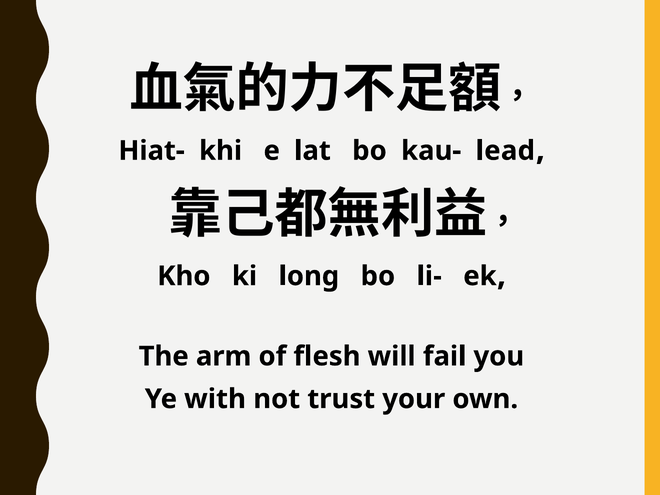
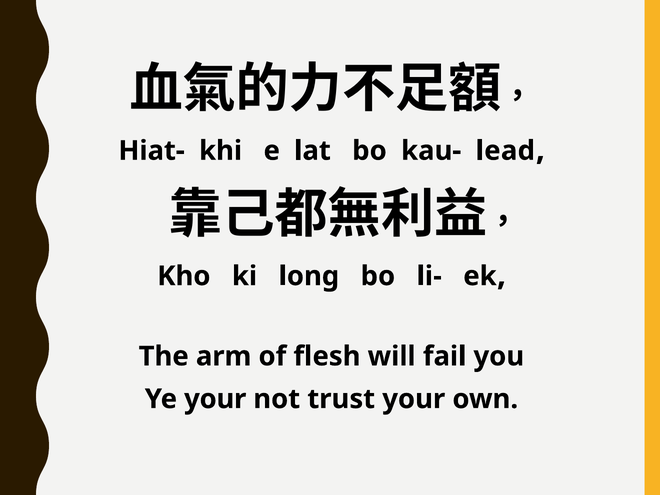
Ye with: with -> your (215, 399)
